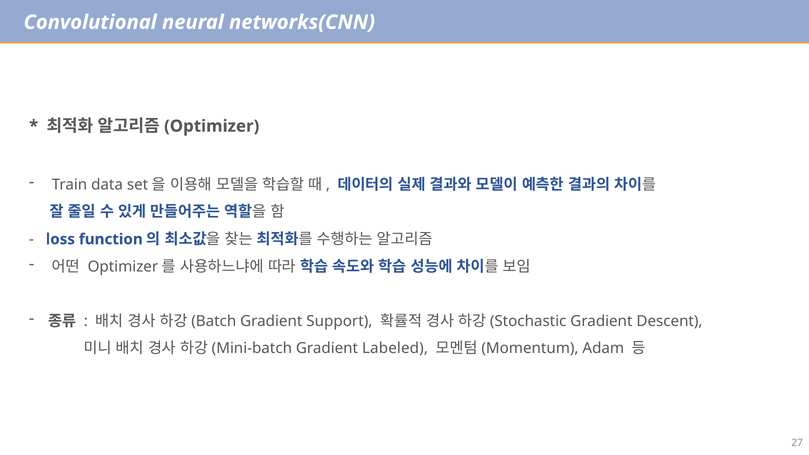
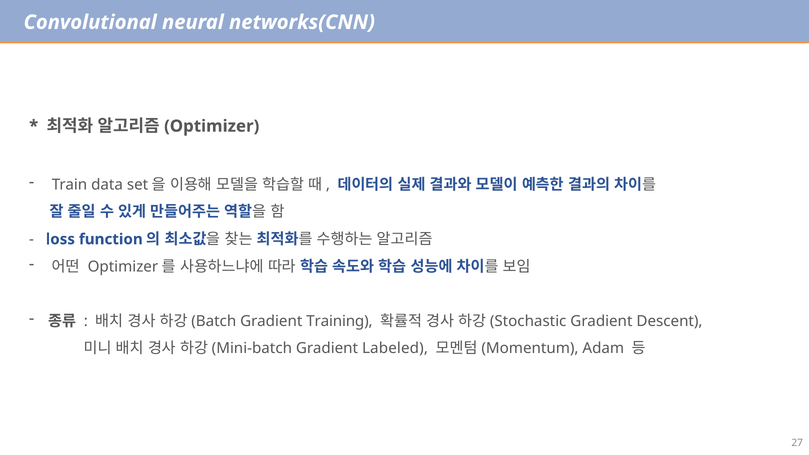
Support: Support -> Training (339, 321)
